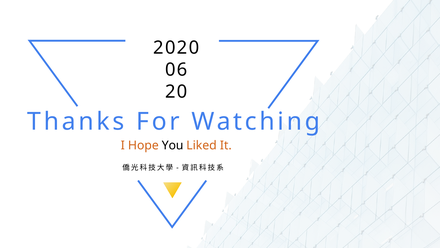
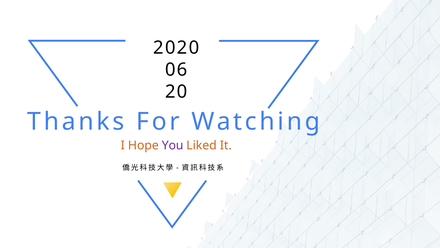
You colour: black -> purple (173, 145)
